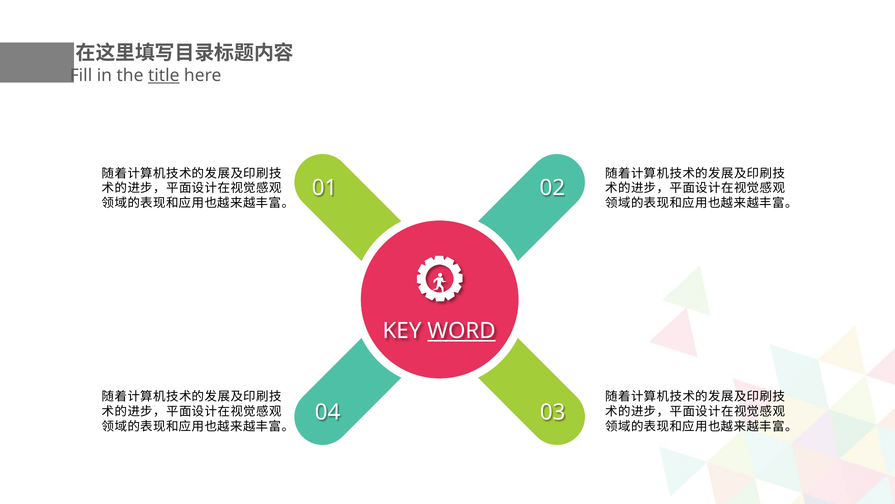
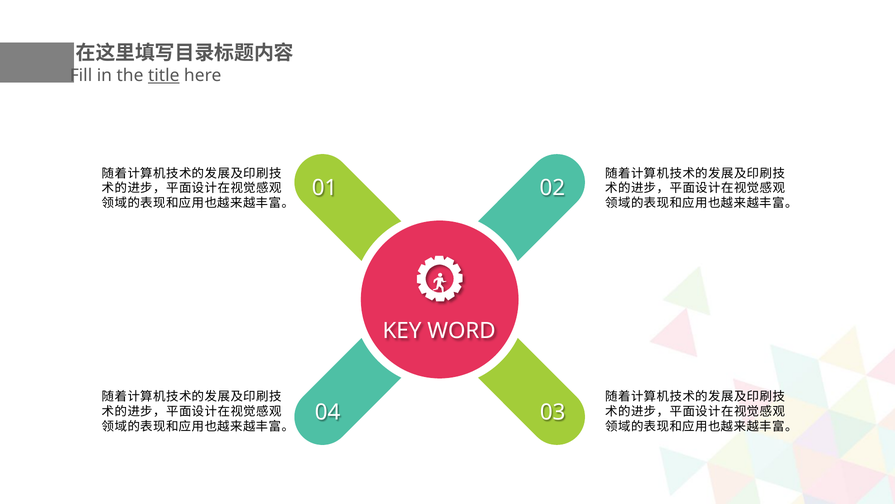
WORD underline: present -> none (461, 331)
